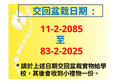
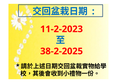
11-2-2085: 11-2-2085 -> 11-2-2023 (62, 29)
83-2-2025: 83-2-2025 -> 38-2-2025 (62, 51)
